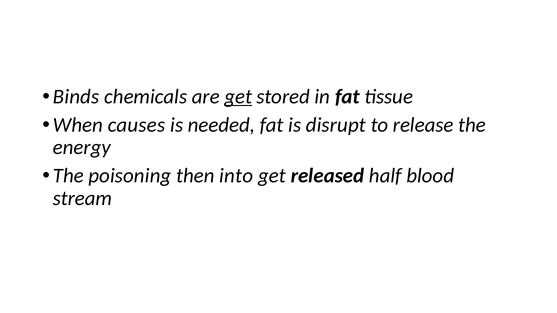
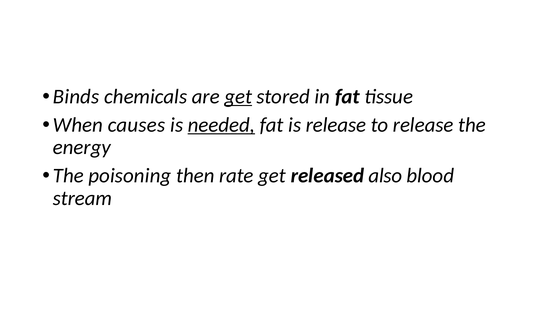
needed underline: none -> present (221, 125)
is disrupt: disrupt -> release (336, 125)
into: into -> rate (236, 176)
half: half -> also (385, 176)
